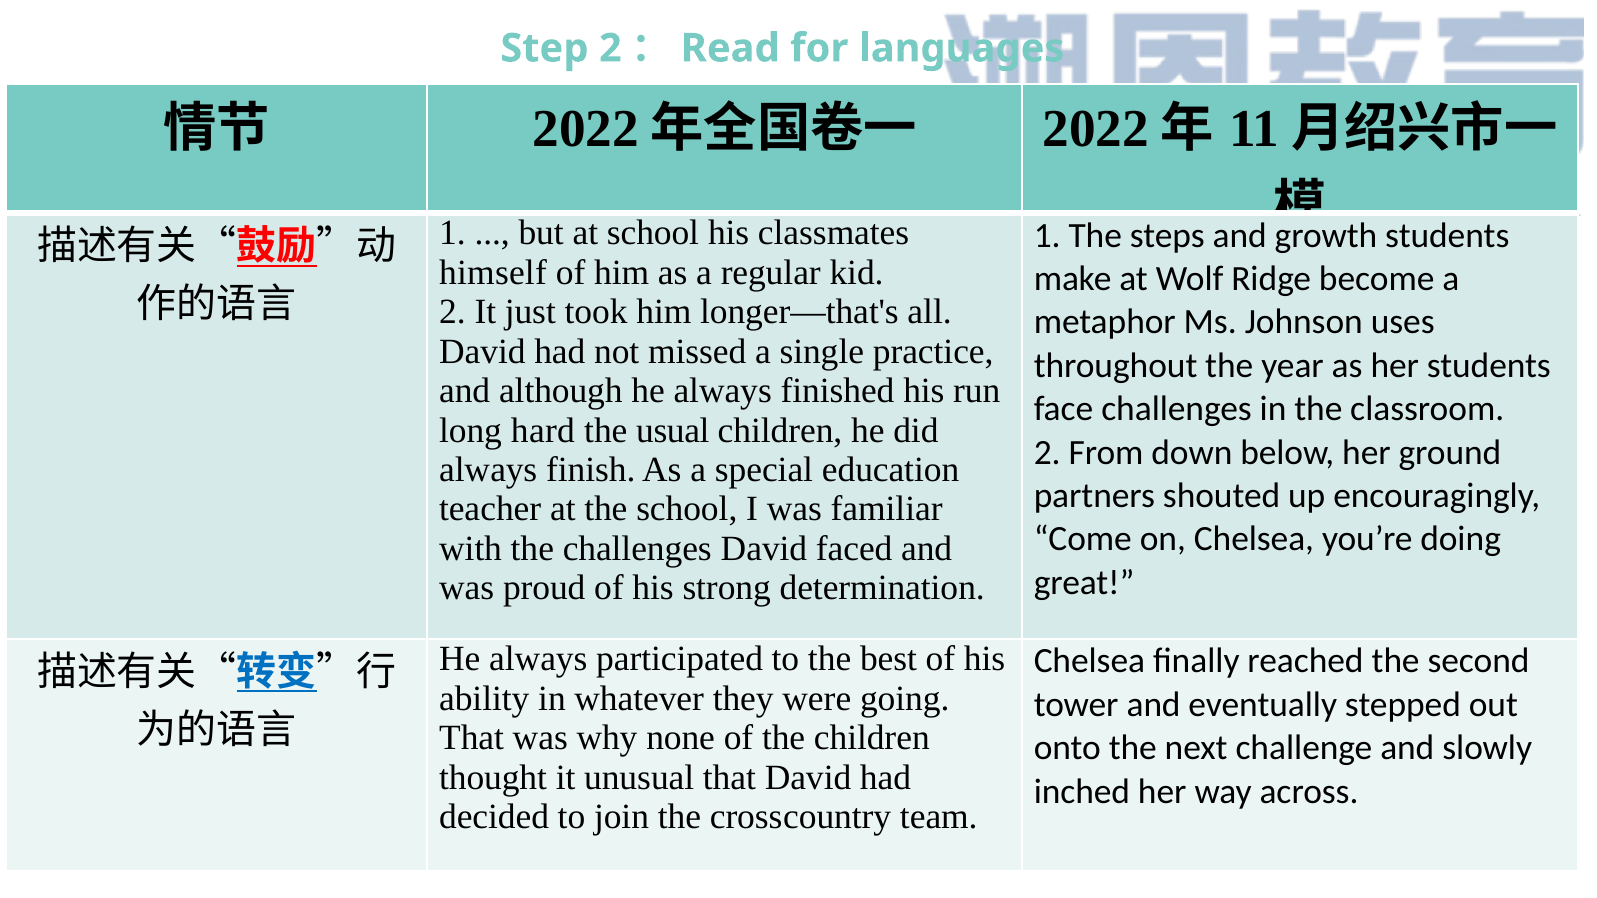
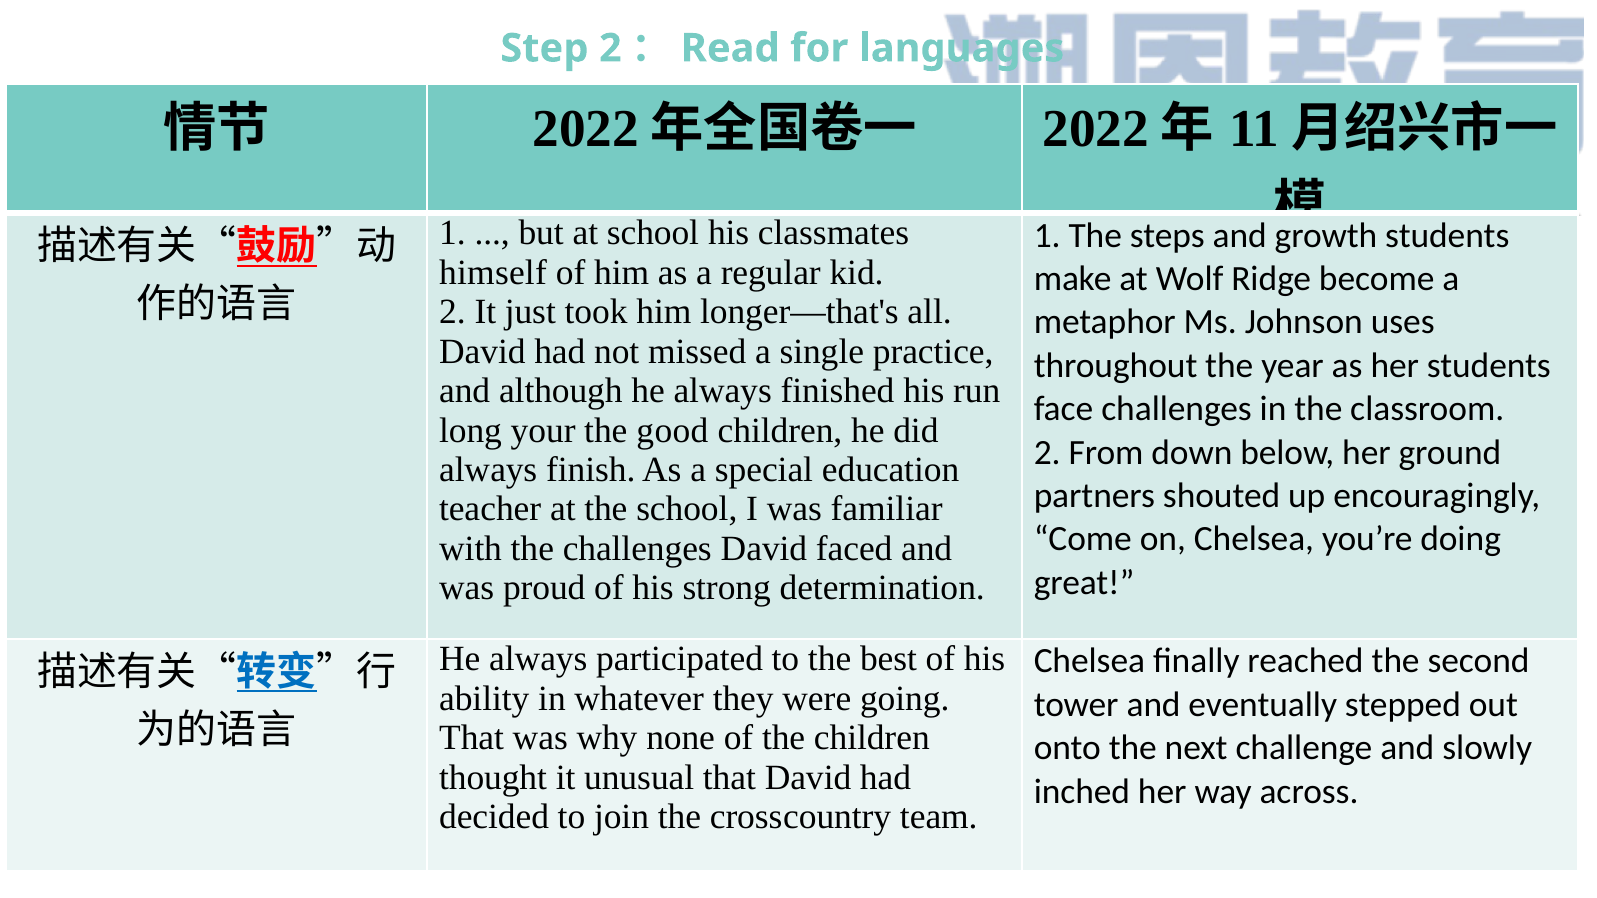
hard: hard -> your (543, 430)
usual: usual -> good (672, 430)
